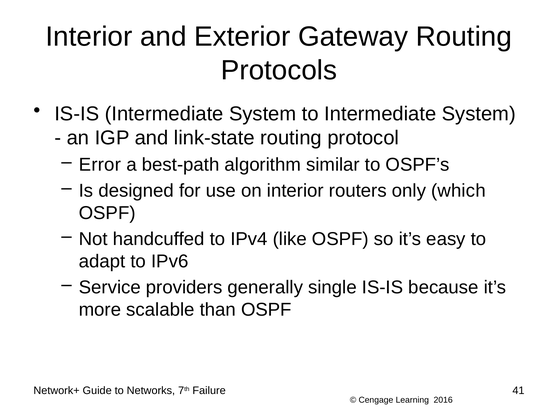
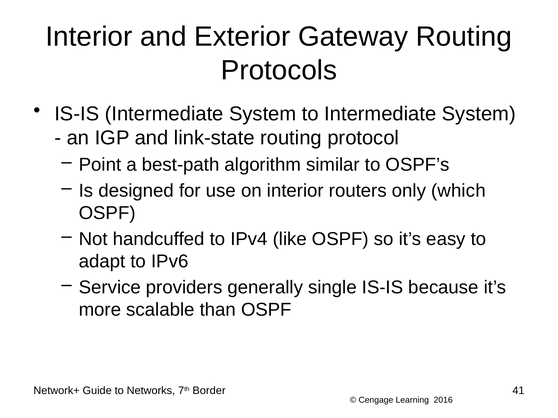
Error: Error -> Point (100, 165)
Failure: Failure -> Border (209, 391)
